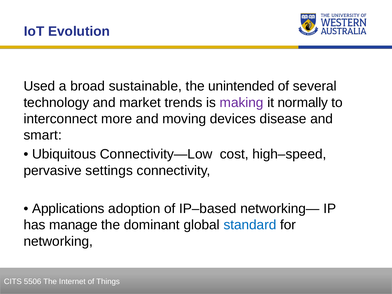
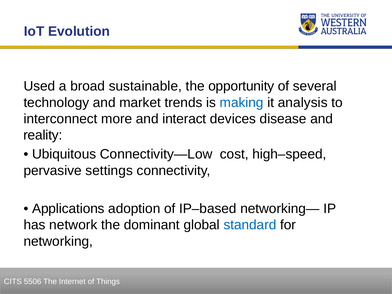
unintended: unintended -> opportunity (241, 86)
making colour: purple -> blue (242, 103)
normally: normally -> analysis (303, 103)
moving: moving -> interact (184, 119)
smart: smart -> reality (43, 135)
manage: manage -> network (73, 225)
